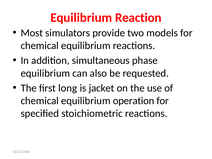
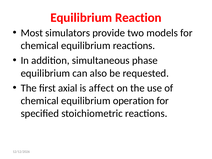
long: long -> axial (68, 88)
jacket: jacket -> affect (101, 88)
